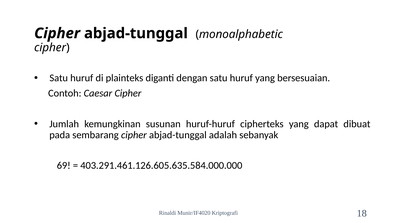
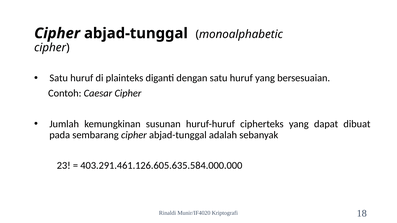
69: 69 -> 23 (64, 166)
